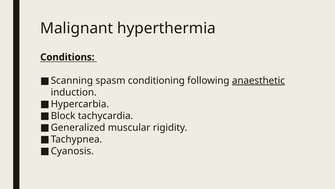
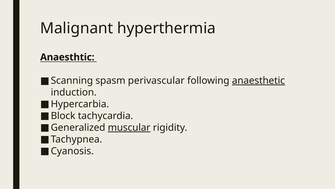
Conditions: Conditions -> Anaesthtic (67, 57)
conditioning: conditioning -> perivascular (156, 80)
muscular underline: none -> present (129, 127)
